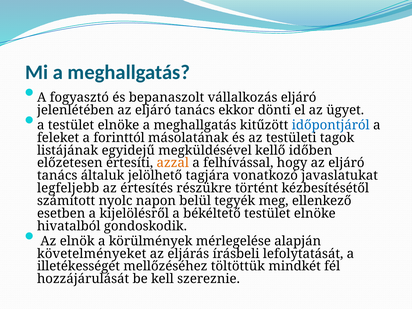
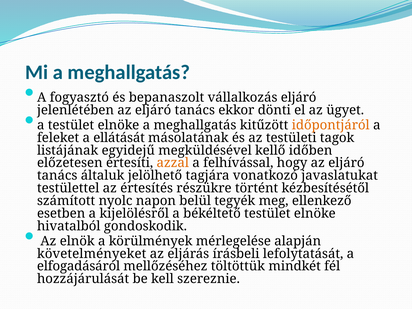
időpontjáról colour: blue -> orange (331, 125)
forinttól: forinttól -> ellátását (119, 138)
legfeljebb: legfeljebb -> testülettel (68, 188)
illetékességét: illetékességét -> elfogadásáról (79, 266)
